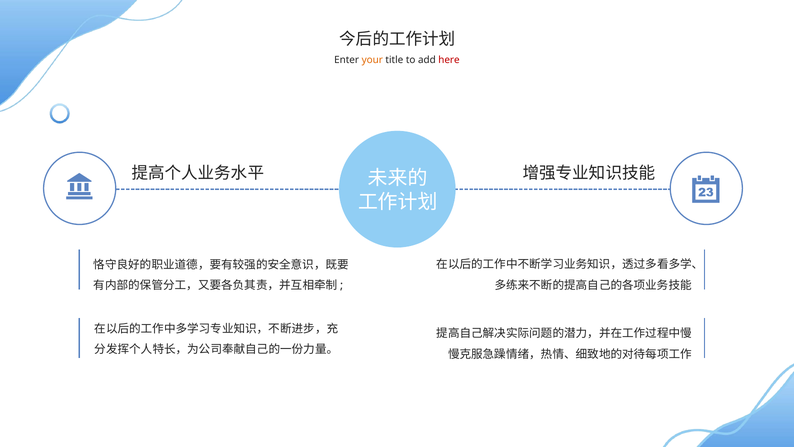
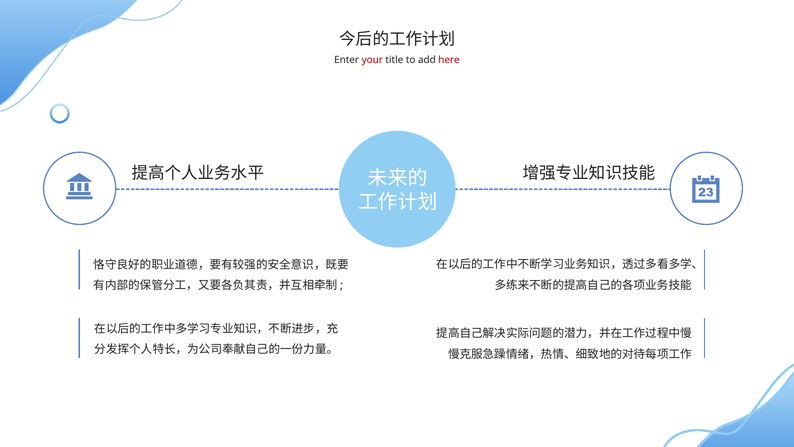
your colour: orange -> red (372, 60)
